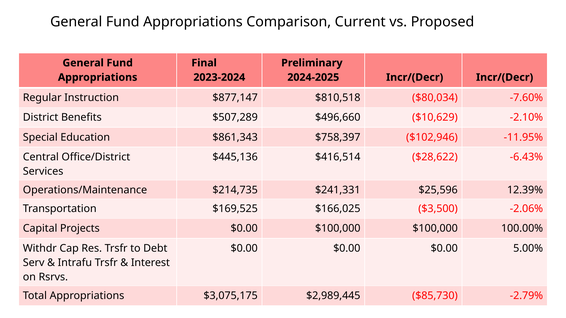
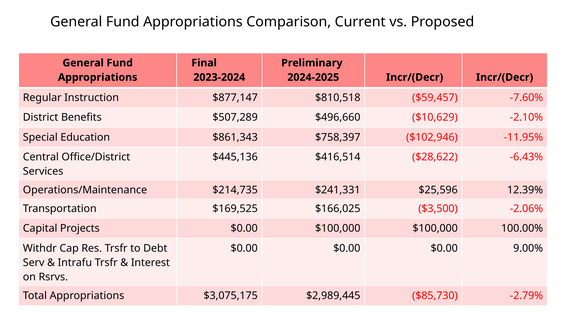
$80,034: $80,034 -> $59,457 (435, 98)
5.00%: 5.00% -> 9.00% (528, 249)
